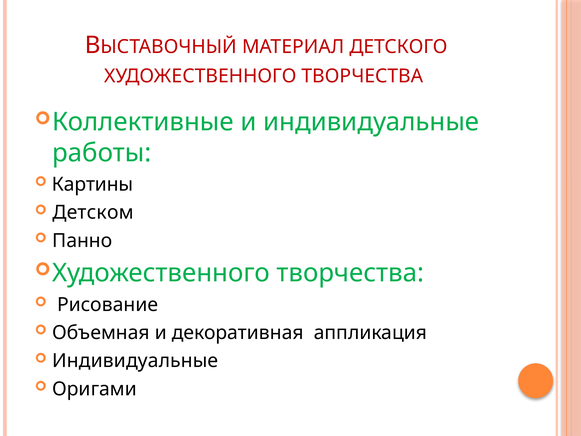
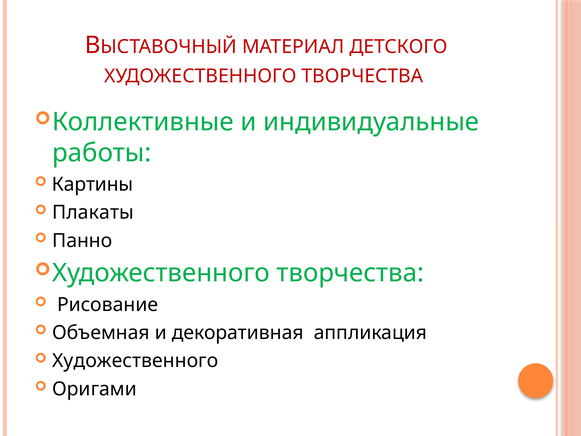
Детском: Детском -> Плакаты (93, 212)
Индивидуальные: Индивидуальные -> Художественного (135, 361)
